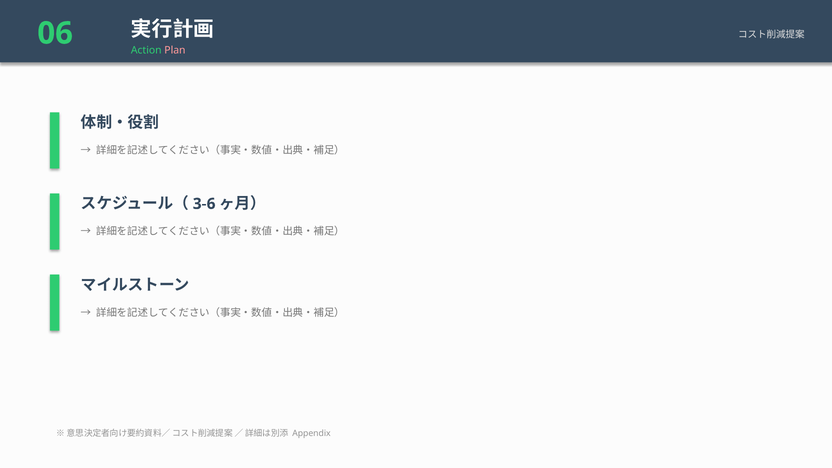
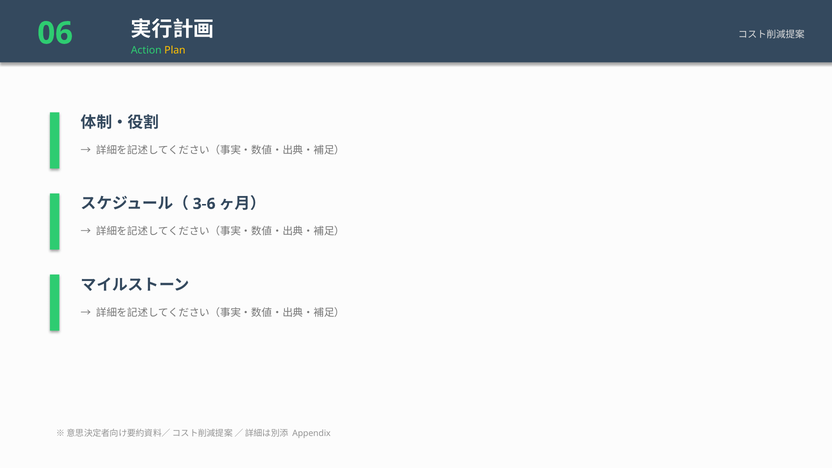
Plan colour: pink -> yellow (175, 51)
